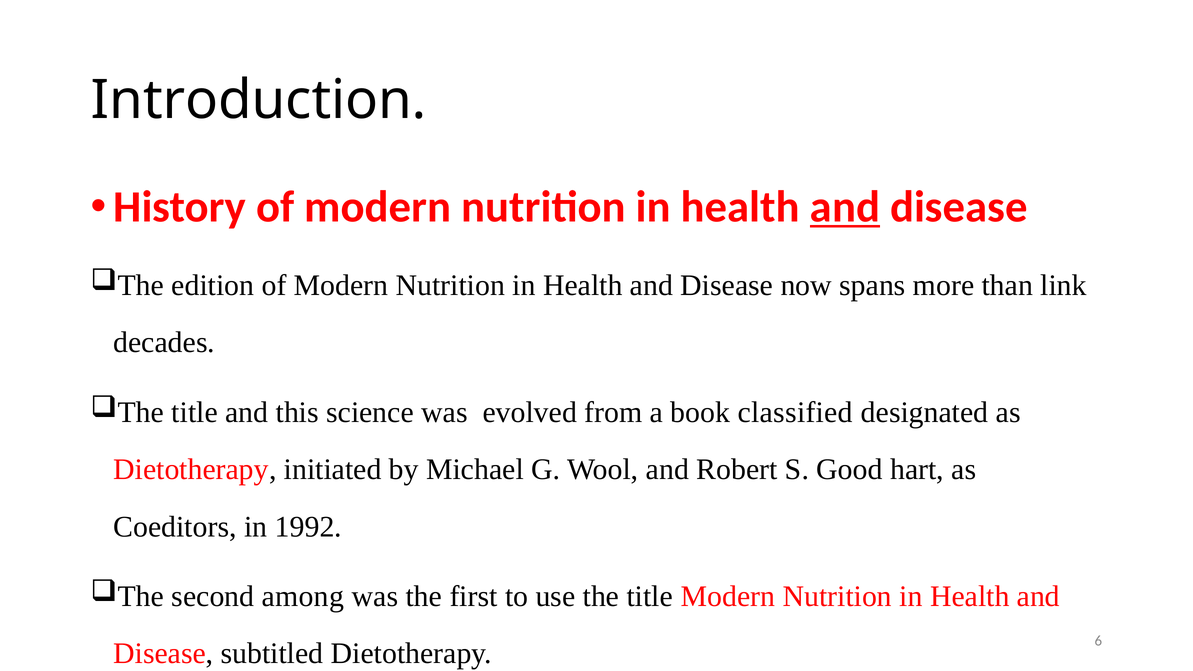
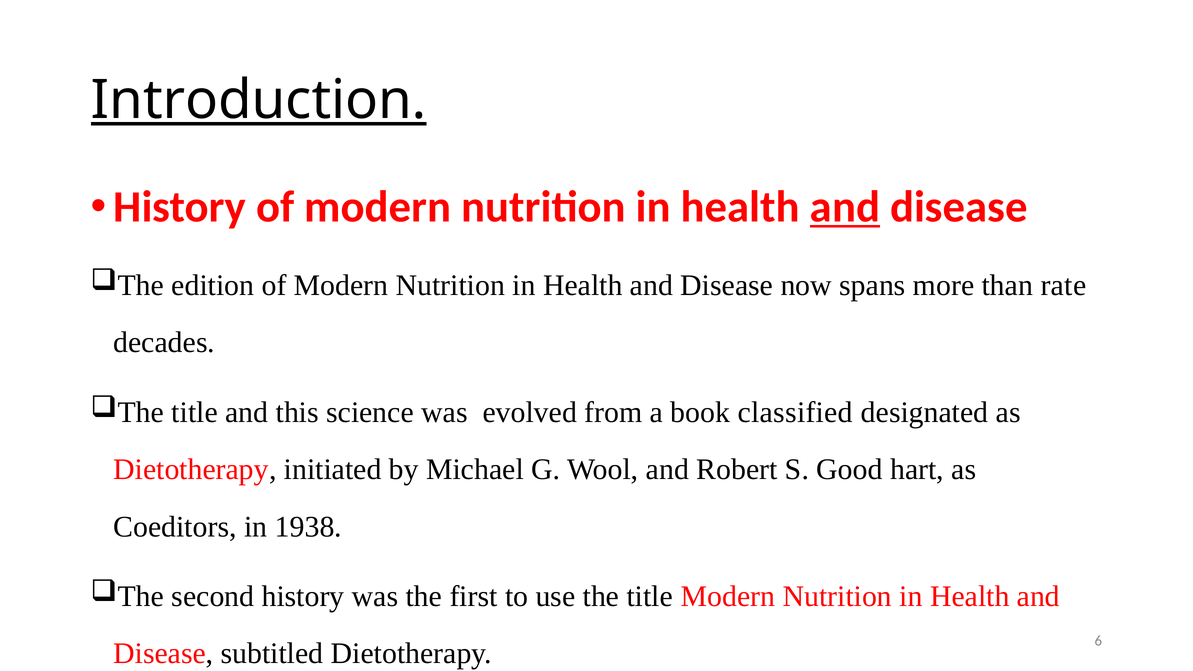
Introduction underline: none -> present (259, 100)
link: link -> rate (1063, 285)
1992: 1992 -> 1938 (308, 527)
second among: among -> history (303, 596)
